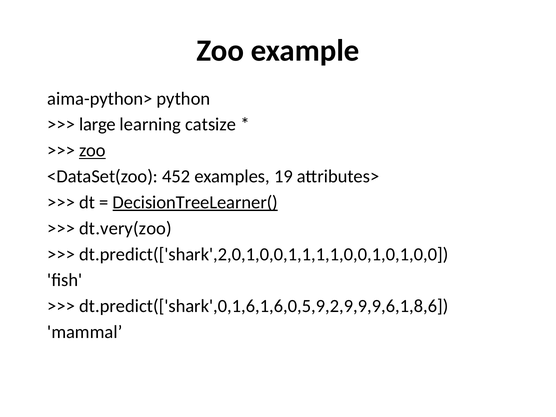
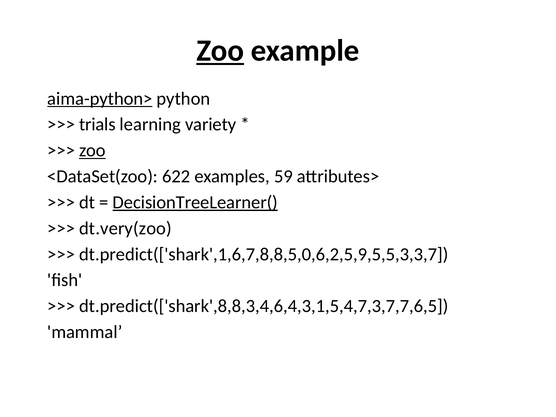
Zoo underline: none -> present (220, 51)
aima-python> underline: none -> present (100, 99)
large: large -> trials (97, 125)
catsize: catsize -> variety (211, 125)
452: 452 -> 622 (176, 176)
19: 19 -> 59 (283, 176)
dt.predict(['shark',2,0,1,0,0,1,1,1,1,0,0,1,0,1,0,0: dt.predict(['shark',2,0,1,0,0,1,1,1,1,0,0,1,0,1,0,0 -> dt.predict(['shark',1,6,7,8,8,5,0,6,2,5,9,5,5,3,3,7 (264, 254)
dt.predict(['shark',0,1,6,1,6,0,5,9,2,9,9,9,6,1,8,6: dt.predict(['shark',0,1,6,1,6,0,5,9,2,9,9,9,6,1,8,6 -> dt.predict(['shark',8,8,3,4,6,4,3,1,5,4,7,3,7,7,6,5 (264, 306)
